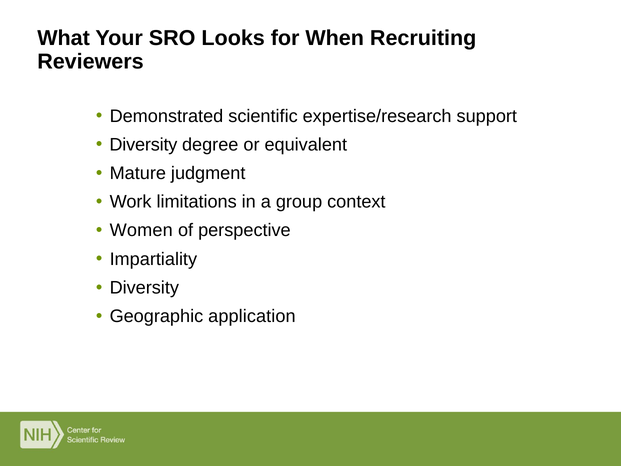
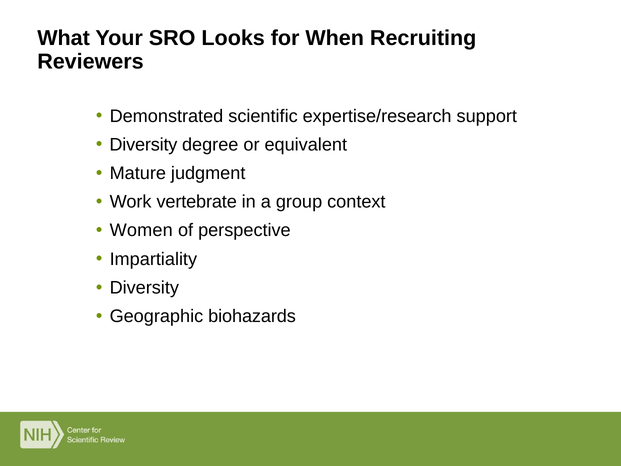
limitations: limitations -> vertebrate (197, 202)
application: application -> biohazards (252, 316)
